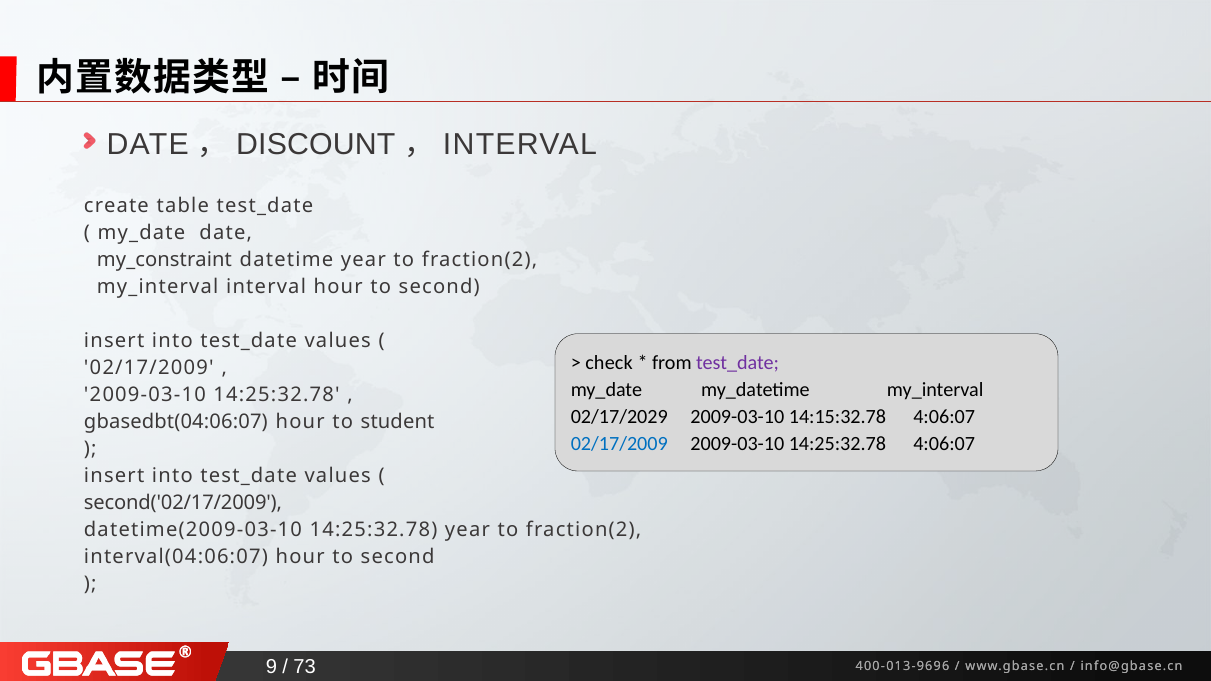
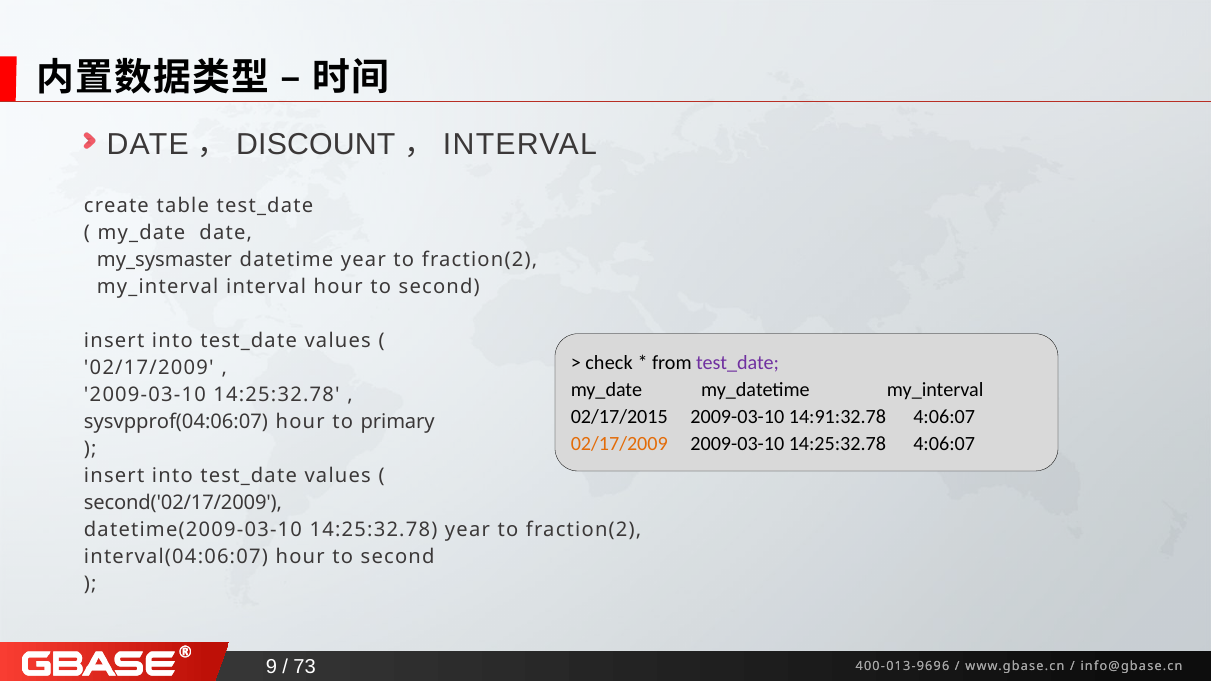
my_constraint: my_constraint -> my_sysmaster (164, 260)
02/17/2029: 02/17/2029 -> 02/17/2015 (619, 417)
14:15:32.78: 14:15:32.78 -> 14:91:32.78 (837, 417)
gbasedbt(04:06:07: gbasedbt(04:06:07 -> sysvpprof(04:06:07 (176, 422)
student: student -> primary (398, 422)
02/17/2009 colour: blue -> orange (619, 444)
